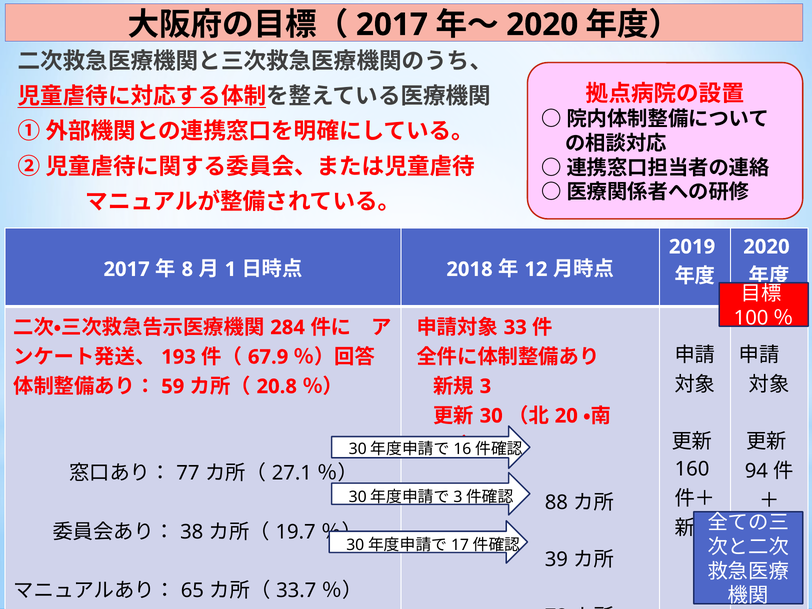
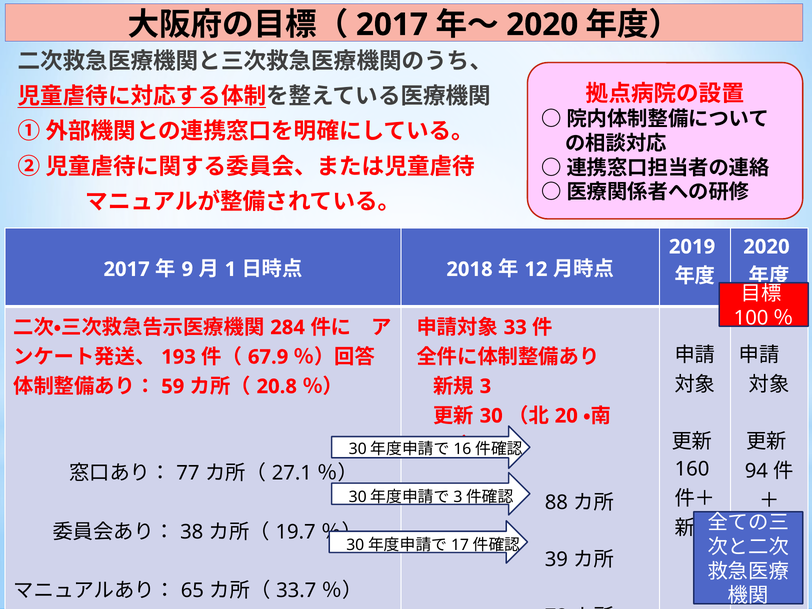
8: 8 -> 9 (187, 269)
